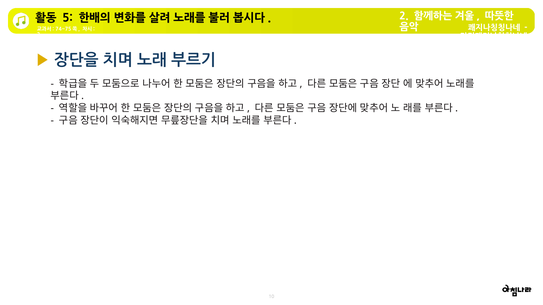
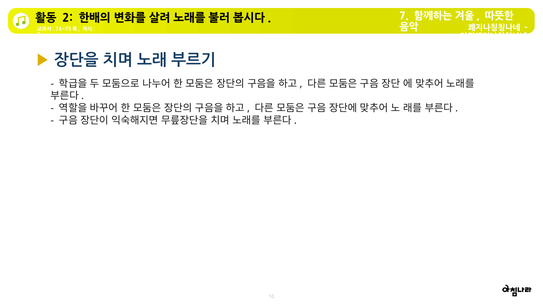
5: 5 -> 2 (68, 18)
2: 2 -> 7 (404, 16)
